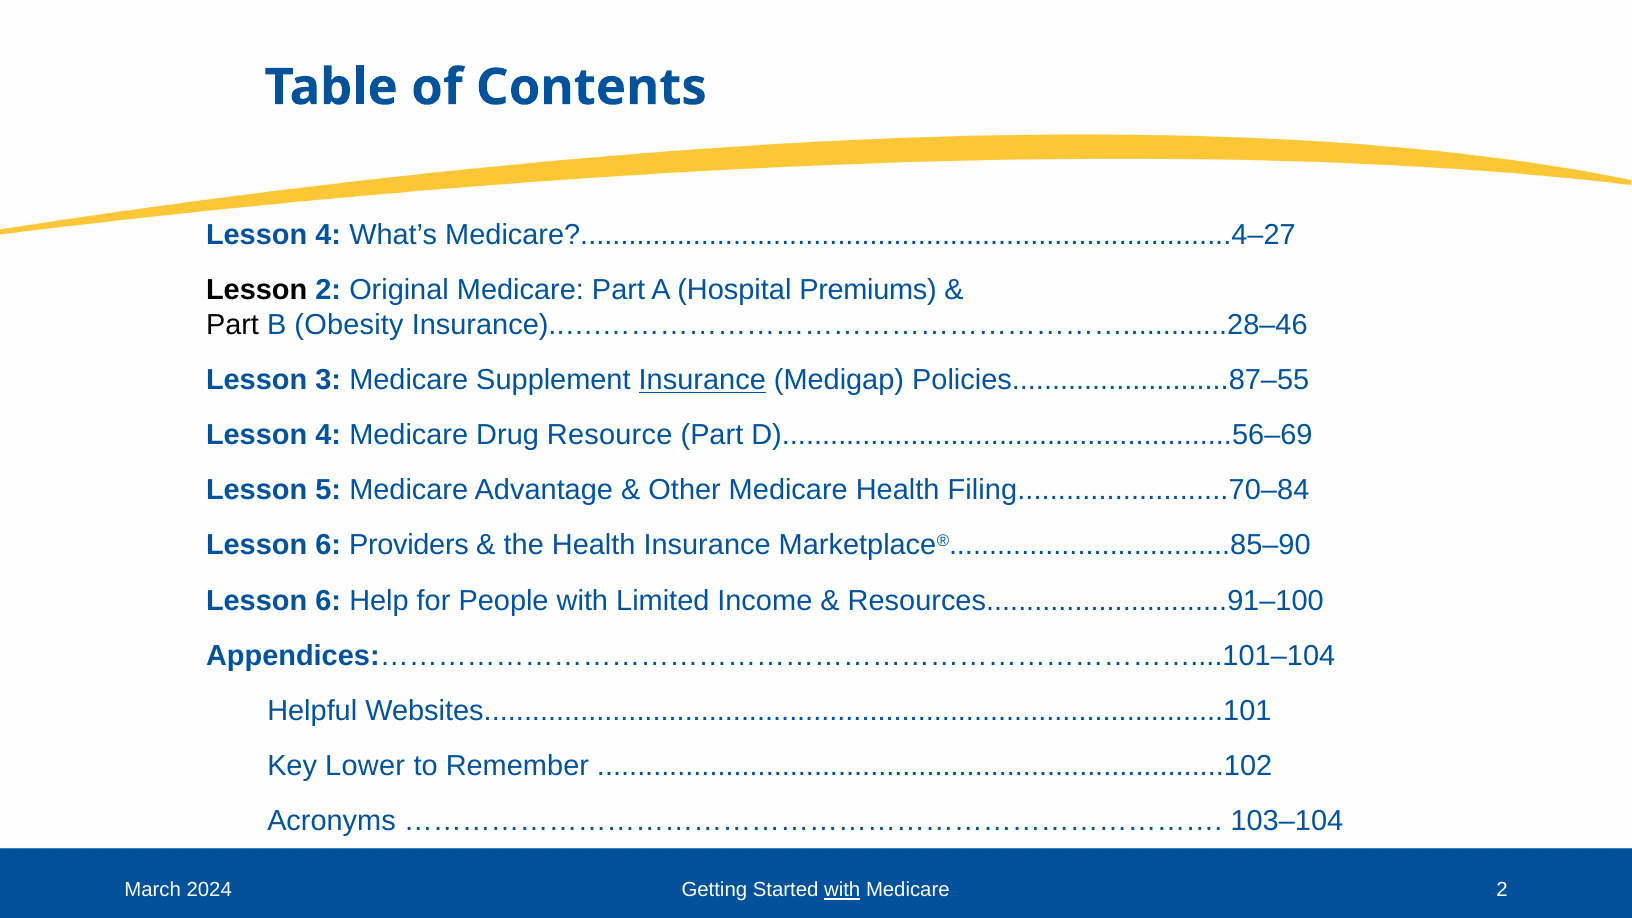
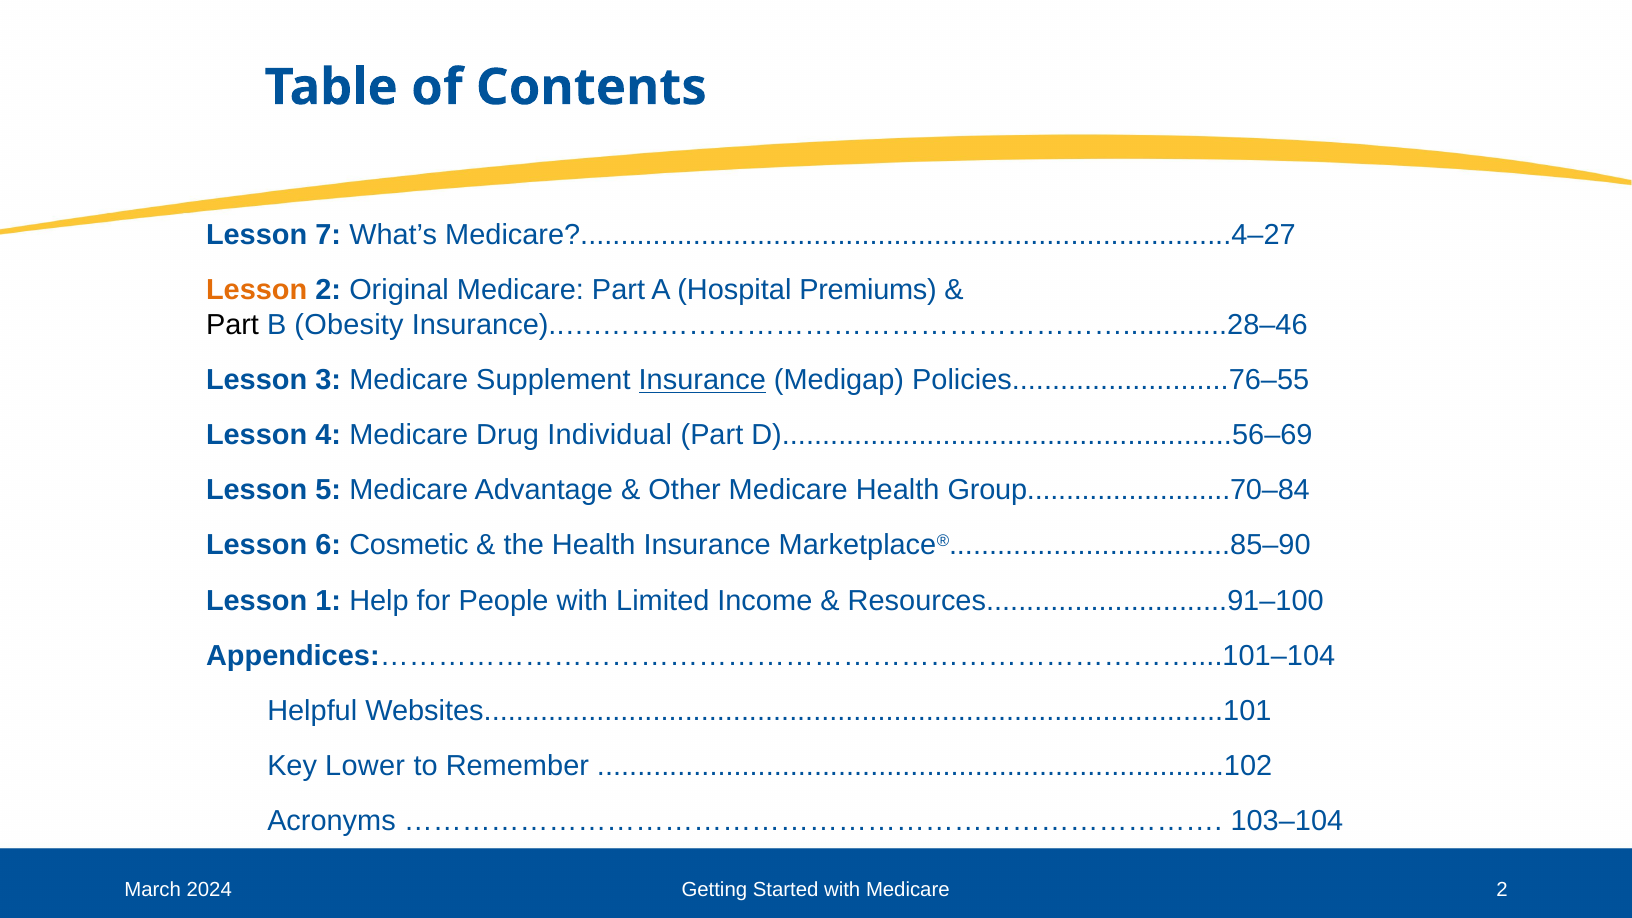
4: 4 -> 7 (328, 235)
Lesson colour: black -> orange (257, 290)
Policies...........................87–55: Policies...........................87–55 -> Policies...........................76–55 (1111, 380)
Resource: Resource -> Individual (610, 435)
Filing..........................70–84: Filing..........................70–84 -> Group..........................70–84 (1129, 490)
Providers: Providers -> Cosmetic (409, 545)
6: 6 -> 1 (328, 600)
with underline: present -> none (842, 890)
